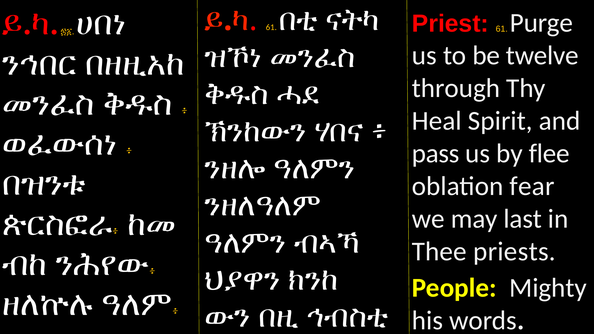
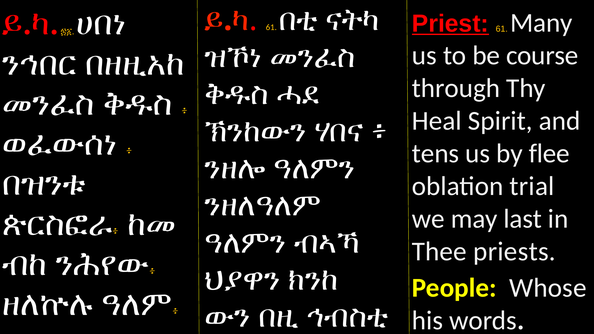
Priest underline: none -> present (450, 24)
Purge: Purge -> Many (541, 23)
twelve: twelve -> course (542, 56)
pass: pass -> tens (436, 154)
fear: fear -> trial (532, 186)
Mighty: Mighty -> Whose (548, 288)
